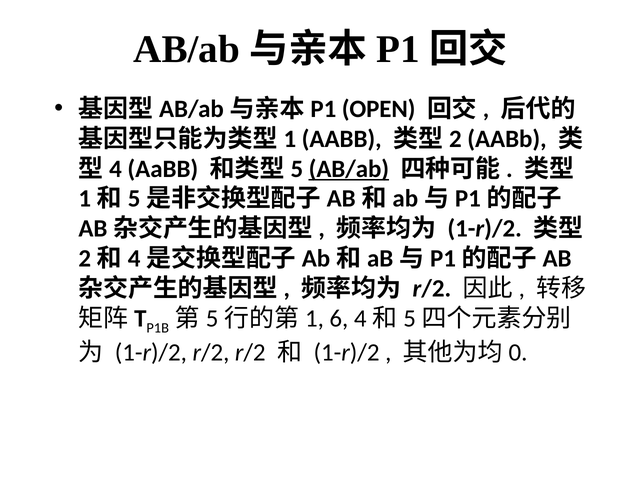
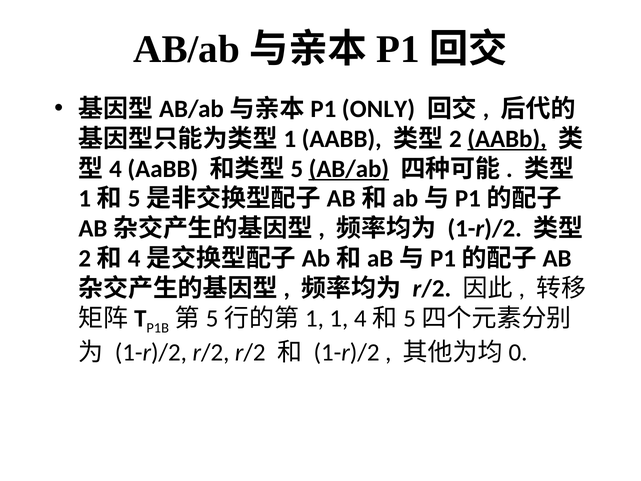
OPEN: OPEN -> ONLY (378, 109)
AABb underline: none -> present (507, 139)
6: 6 -> 1 (339, 318)
